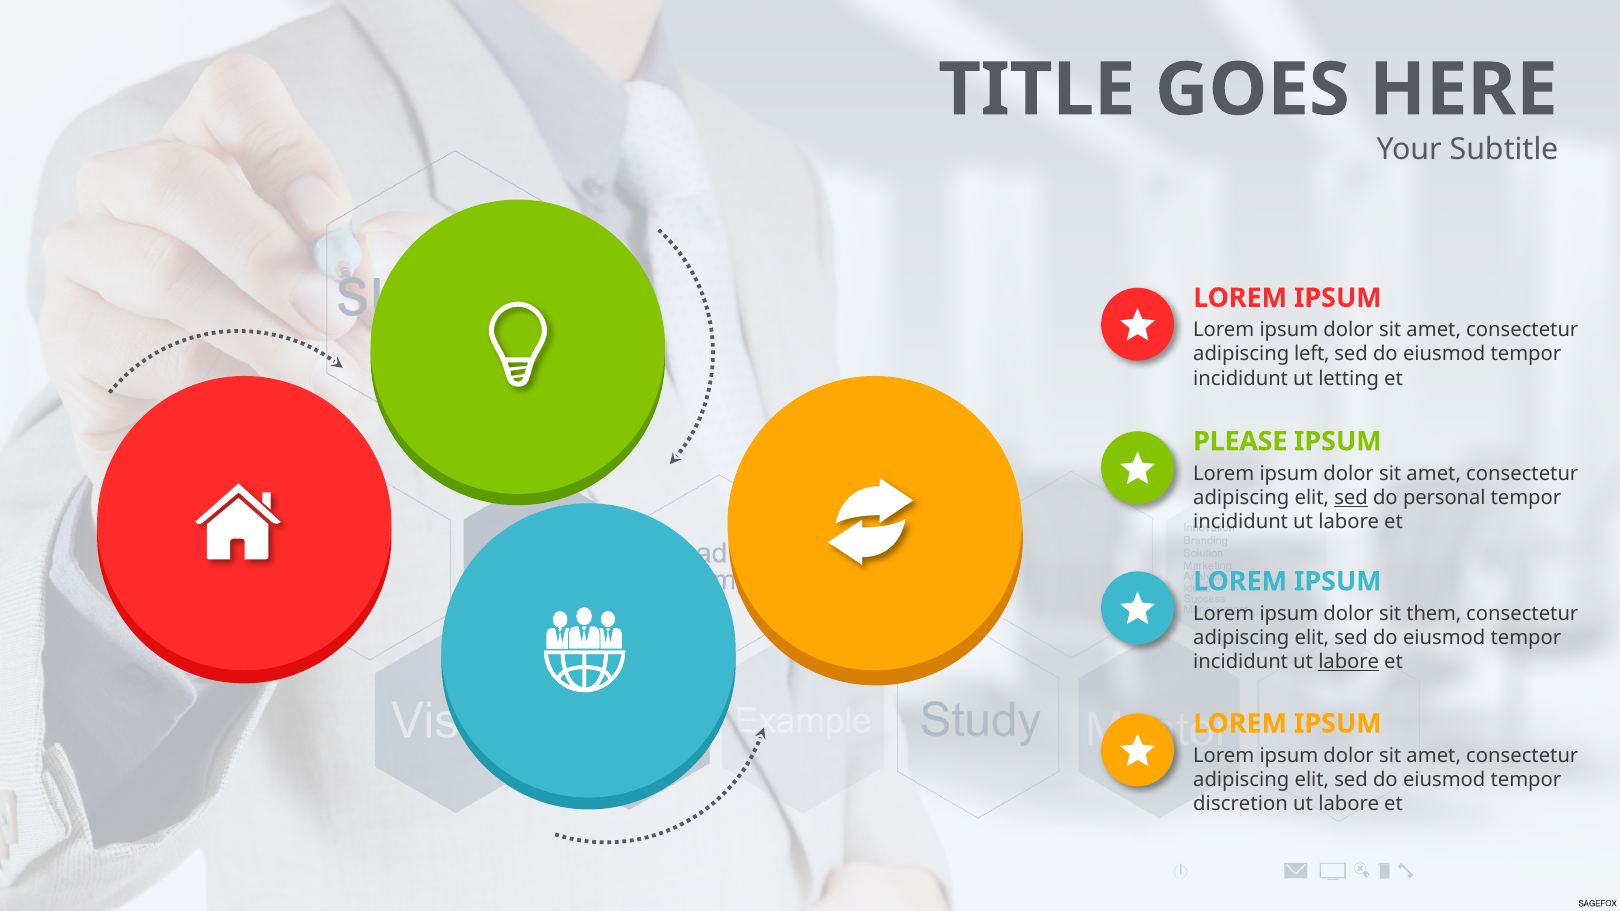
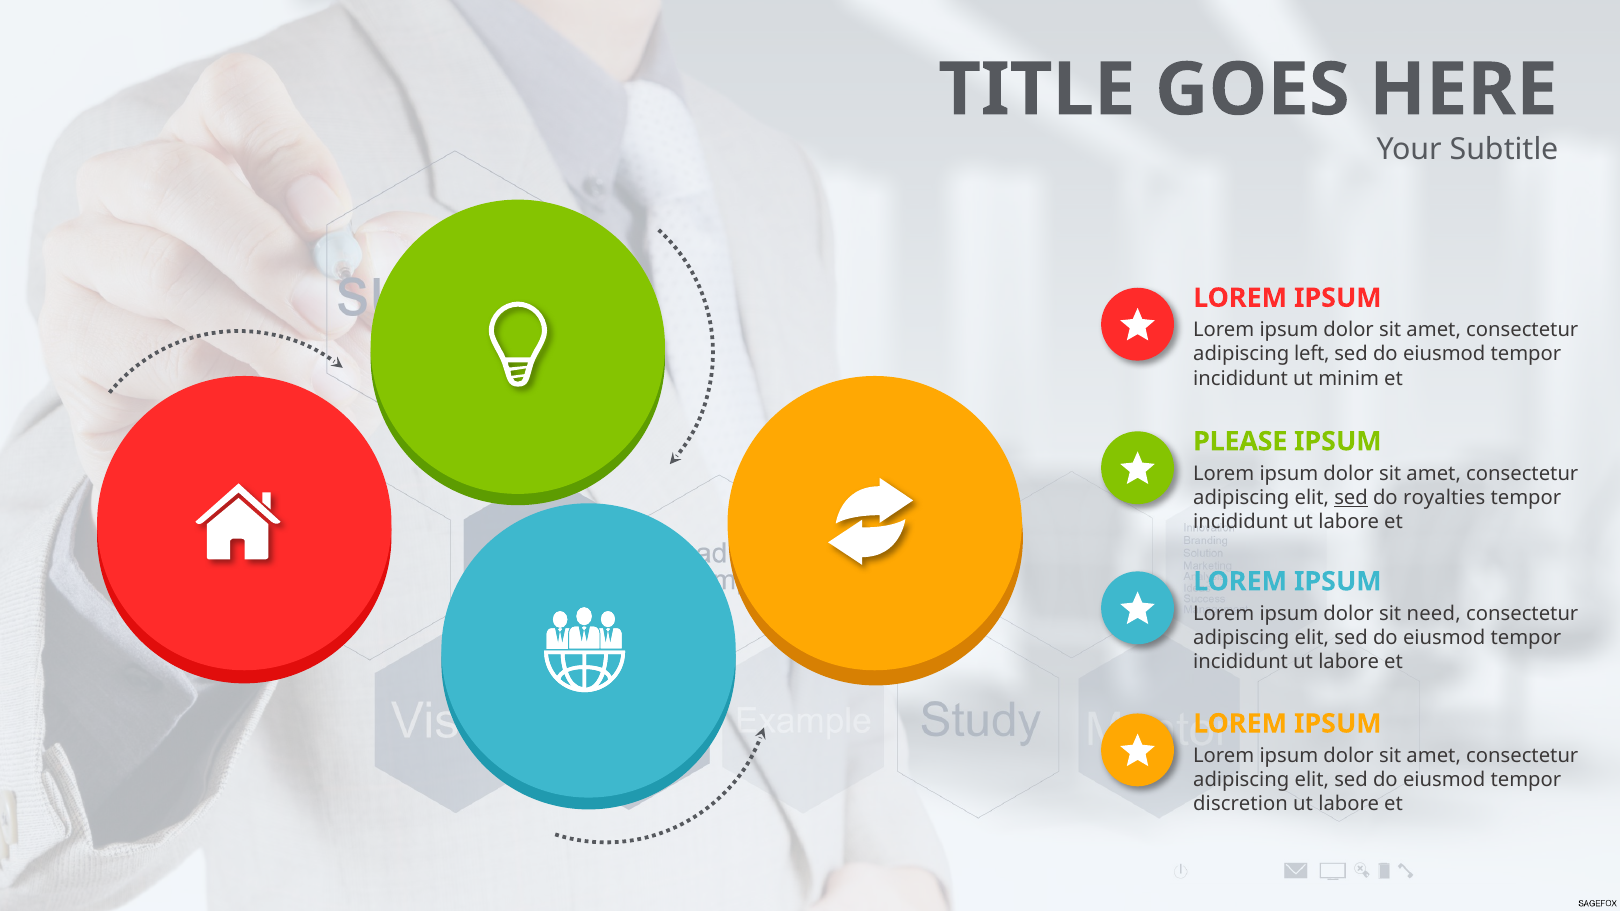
letting: letting -> minim (1349, 378)
personal: personal -> royalties (1444, 498)
them: them -> need (1434, 614)
labore underline: present -> none (1349, 662)
